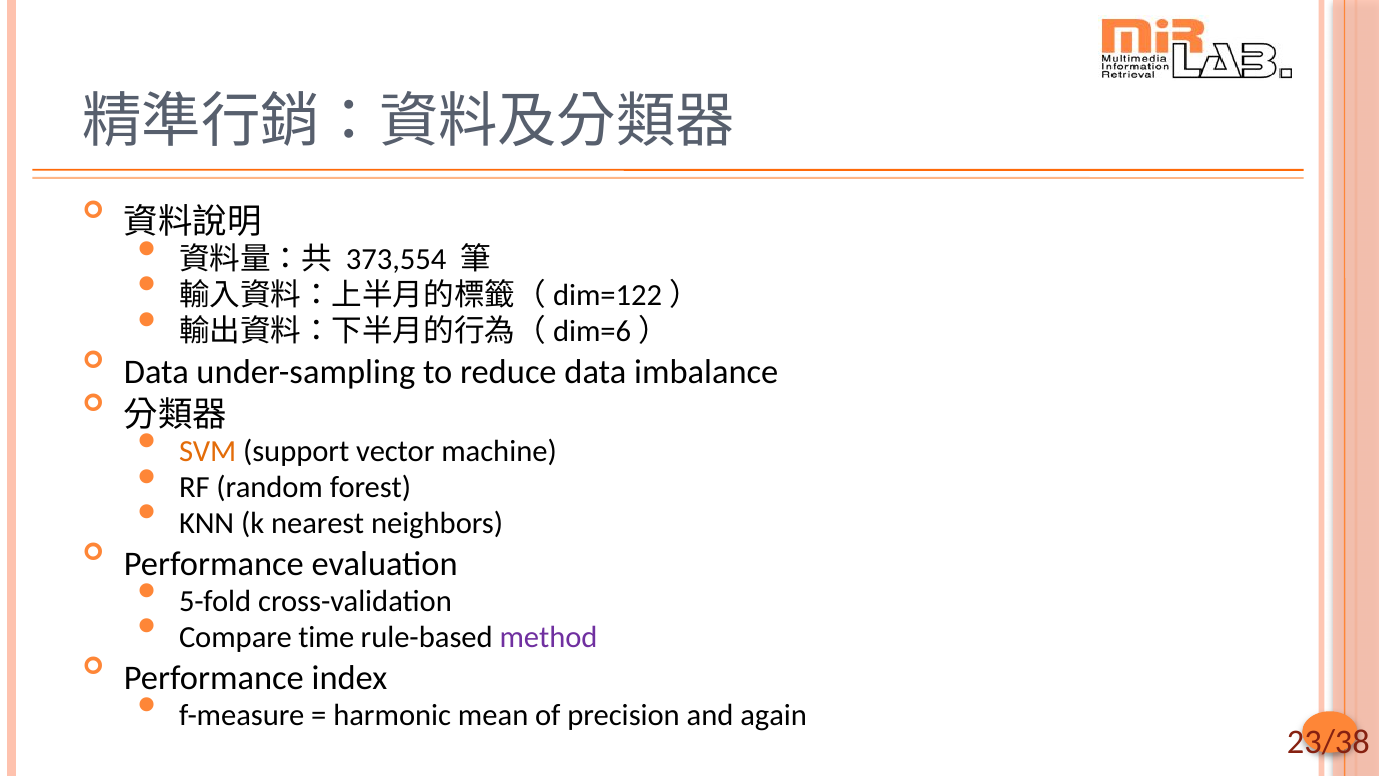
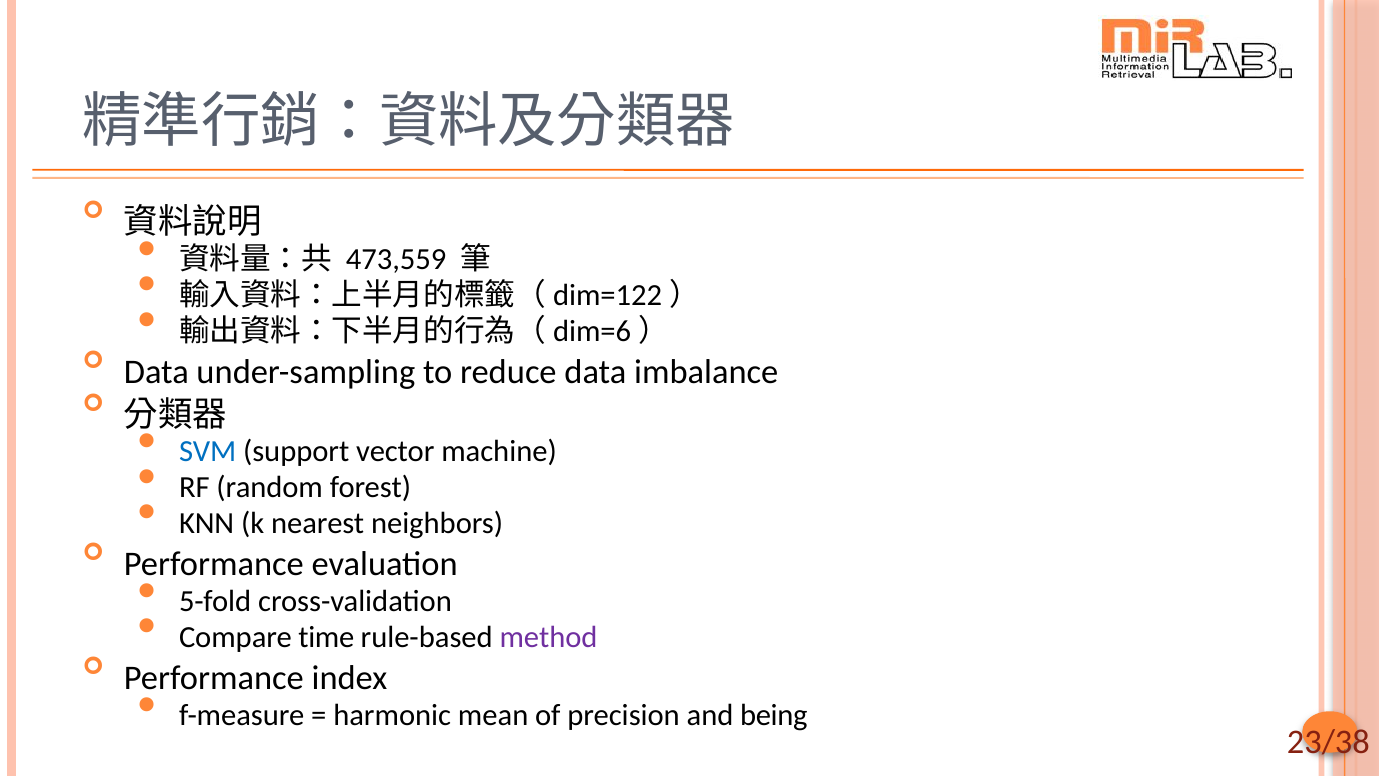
373,554: 373,554 -> 473,559 (396, 260)
SVM colour: orange -> blue (208, 452)
again: again -> being (774, 715)
